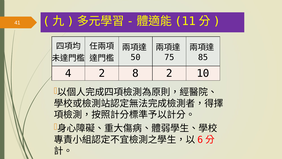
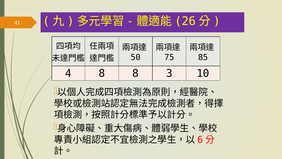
11: 11 -> 26 (185, 21)
4 2: 2 -> 8 (102, 73)
8 2: 2 -> 3 (169, 73)
